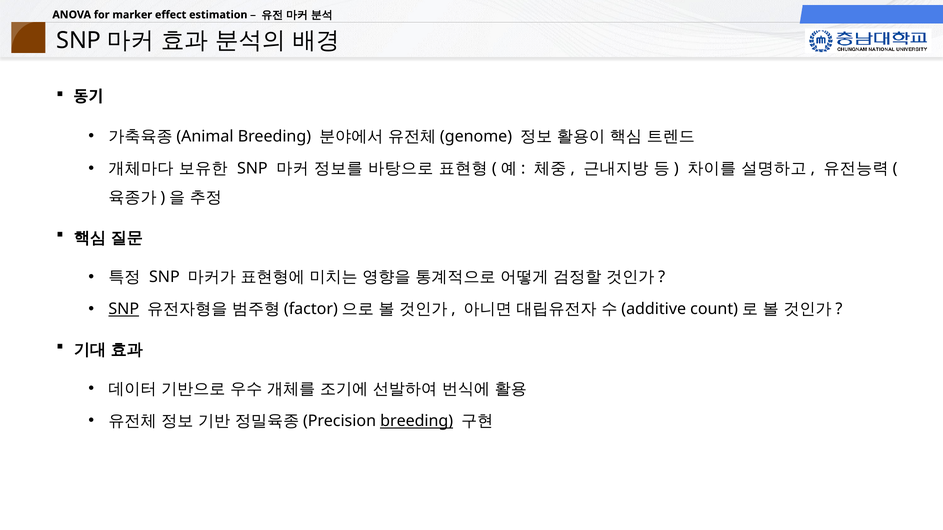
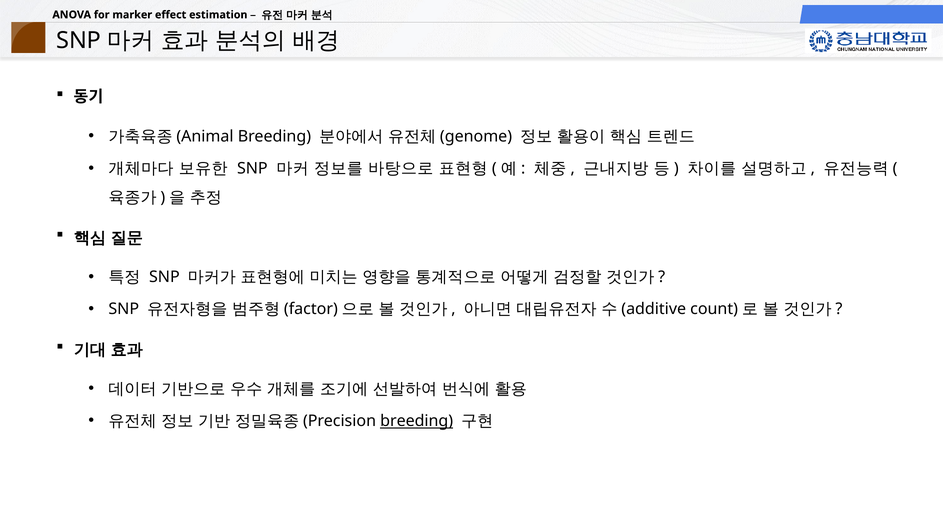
SNP underline: present -> none (124, 309)
